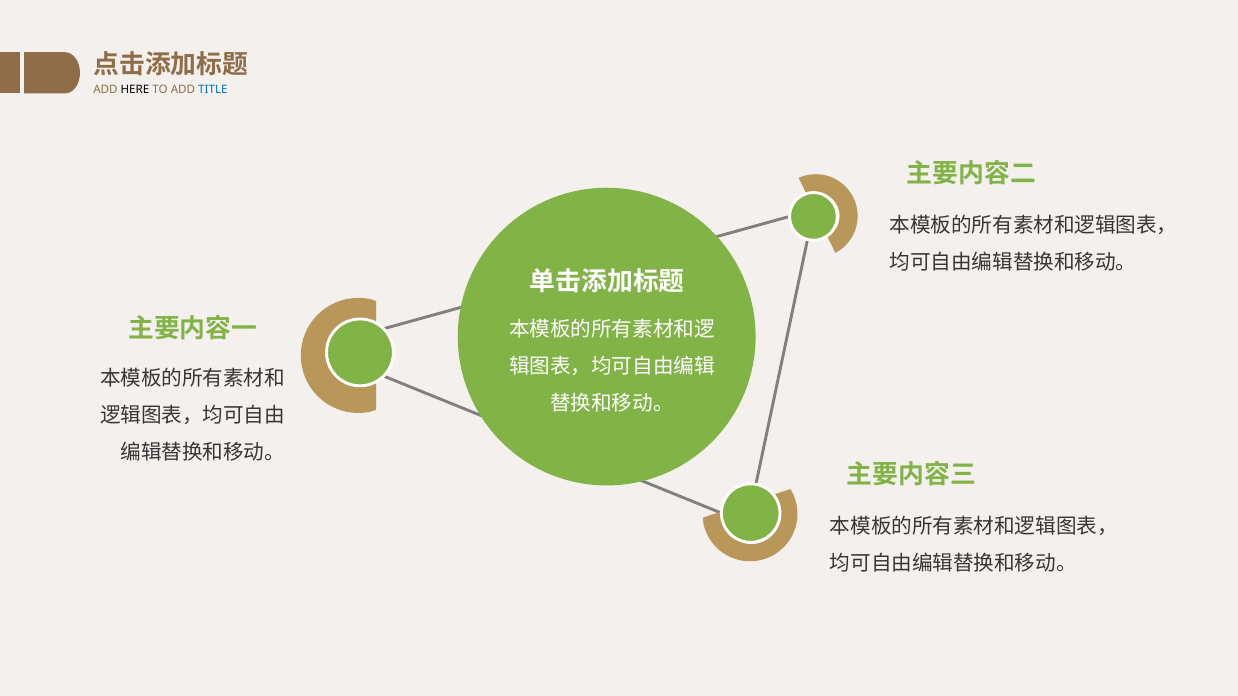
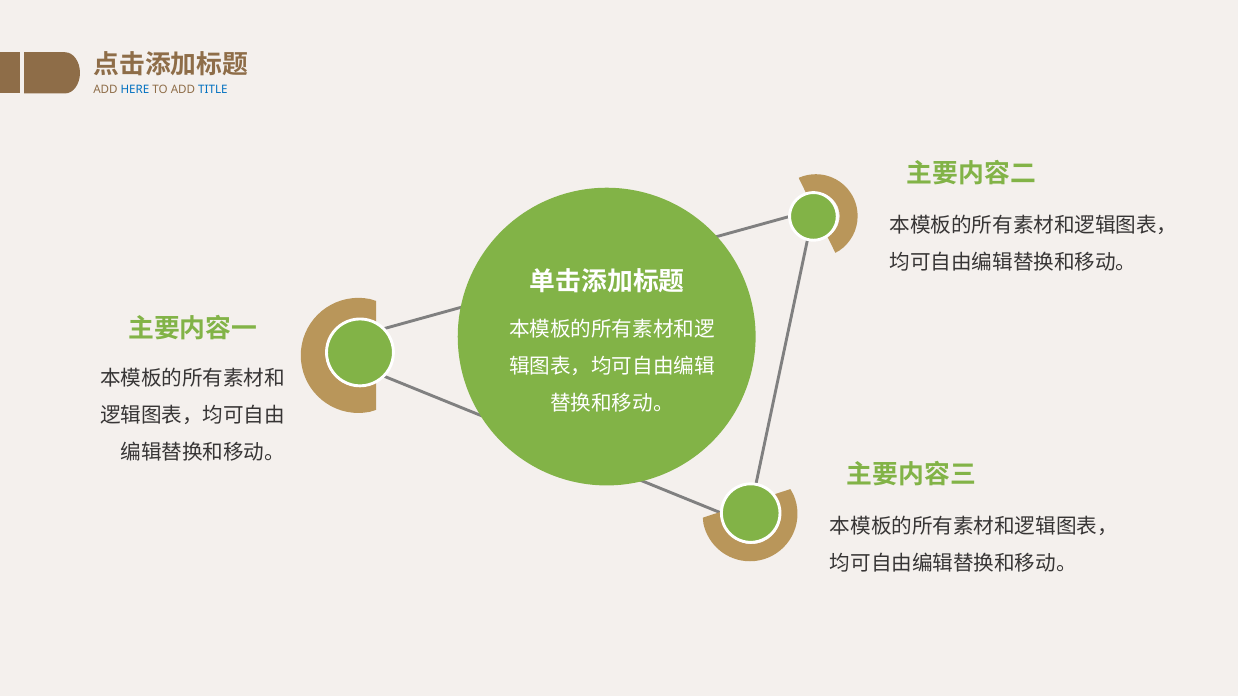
HERE colour: black -> blue (135, 90)
